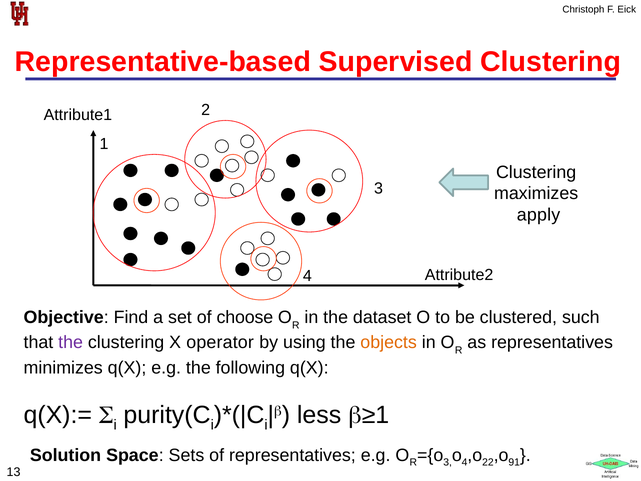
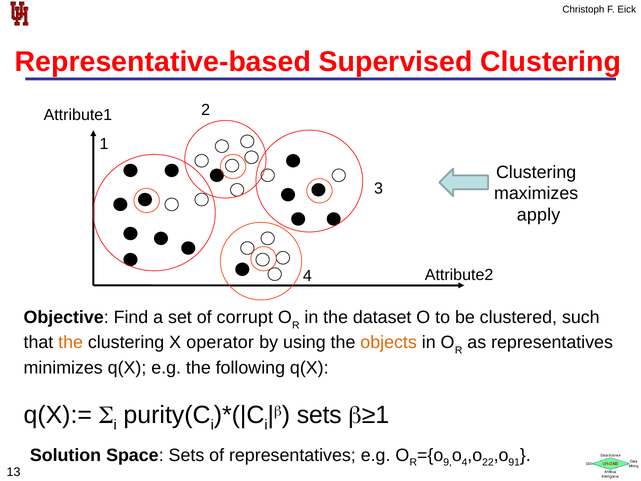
choose: choose -> corrupt (245, 317)
the colour: purple -> orange (71, 342)
less: less -> sets (319, 415)
3: 3 -> 9 (448, 462)
